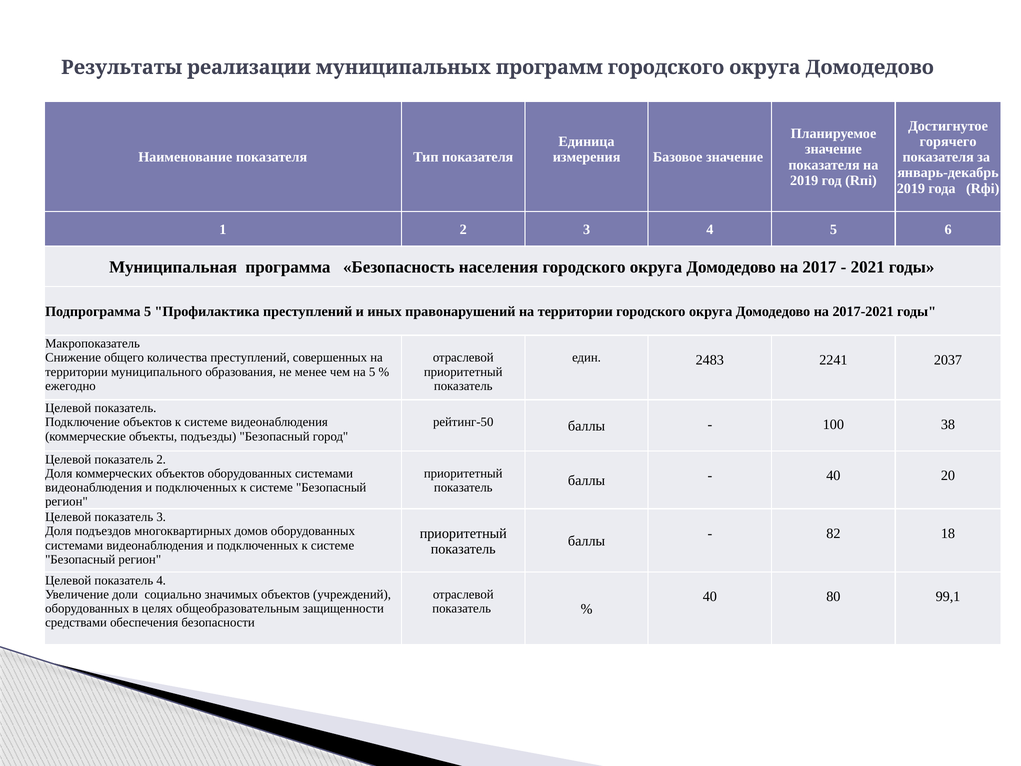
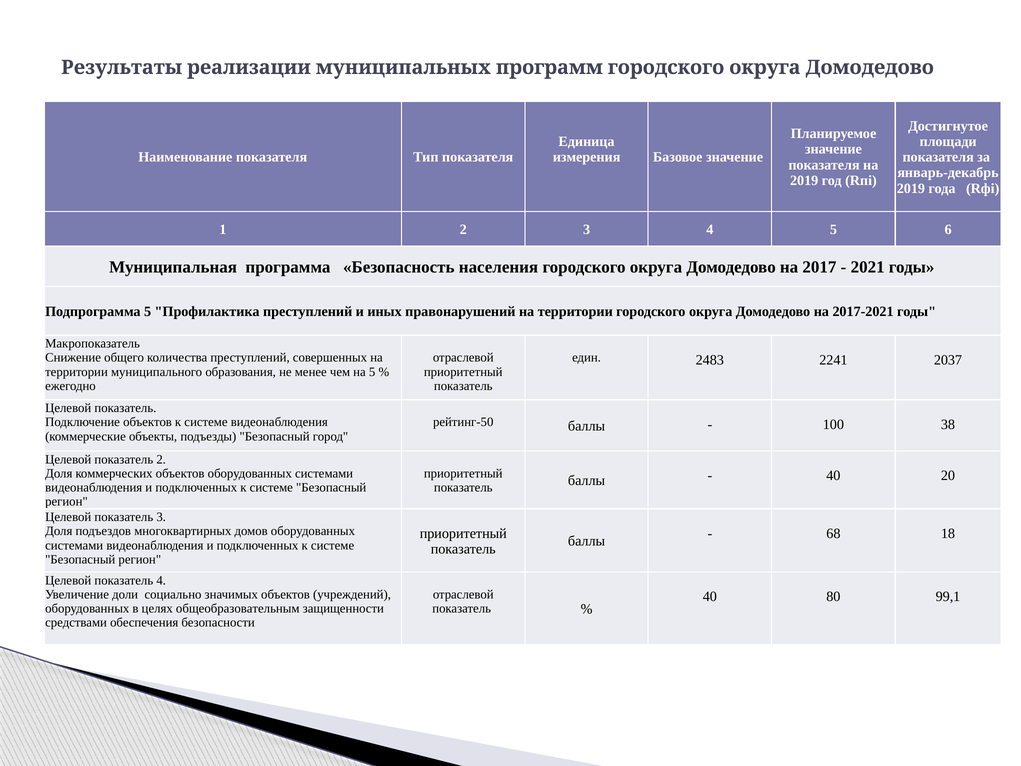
горячего: горячего -> площади (948, 141)
82: 82 -> 68 (833, 533)
